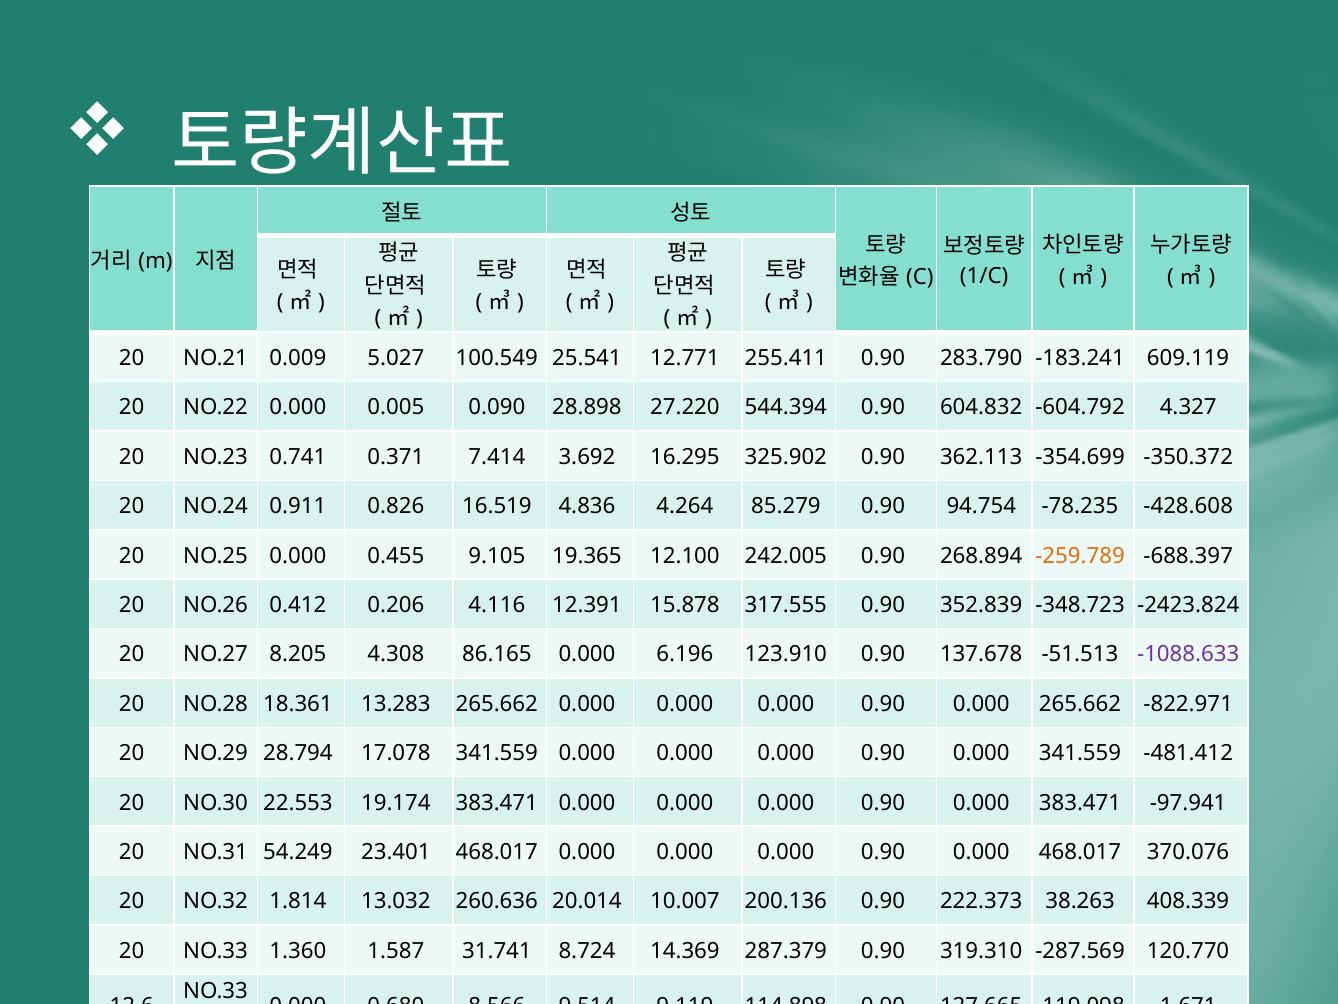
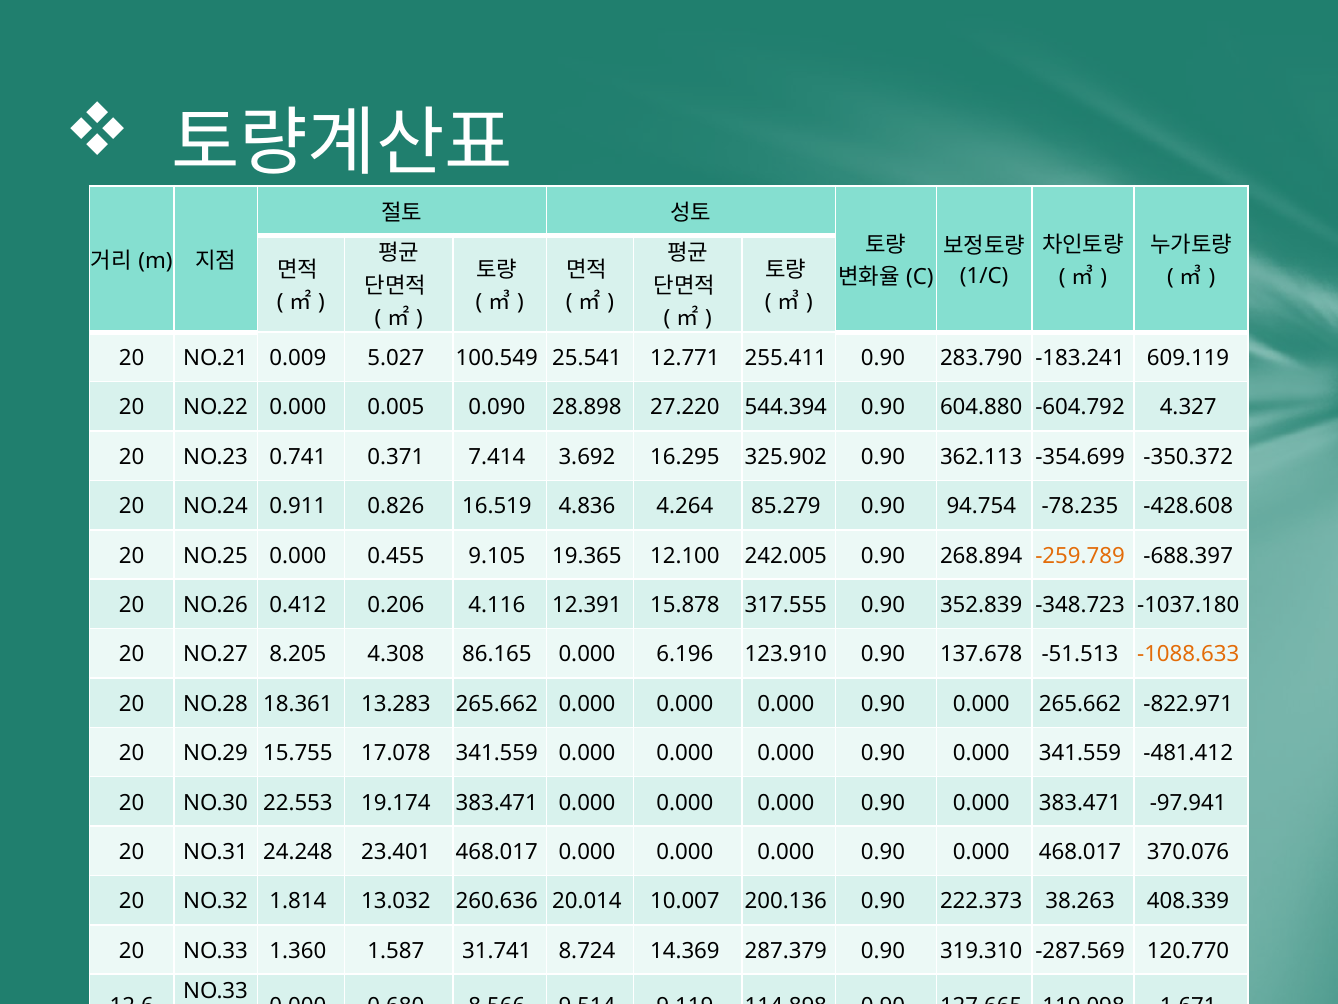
604.832: 604.832 -> 604.880 (981, 407)
-2423.824: -2423.824 -> -1037.180 (1188, 605)
-1088.633 colour: purple -> orange (1188, 654)
28.794: 28.794 -> 15.755 (298, 753)
54.249: 54.249 -> 24.248 (298, 852)
